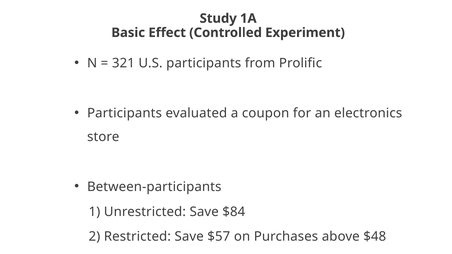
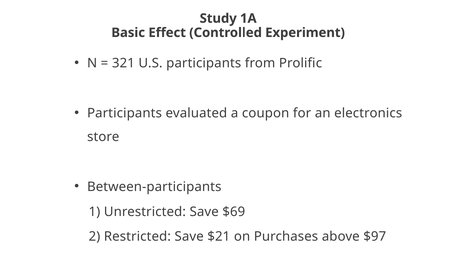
$84: $84 -> $69 (234, 212)
$57: $57 -> $21 (219, 237)
$48: $48 -> $97 (375, 237)
